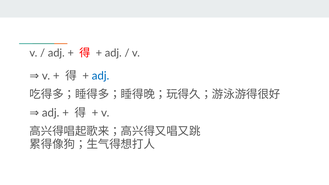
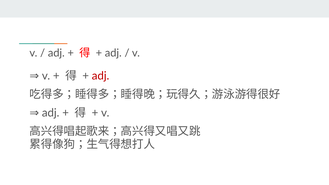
adj colour: blue -> red (101, 76)
